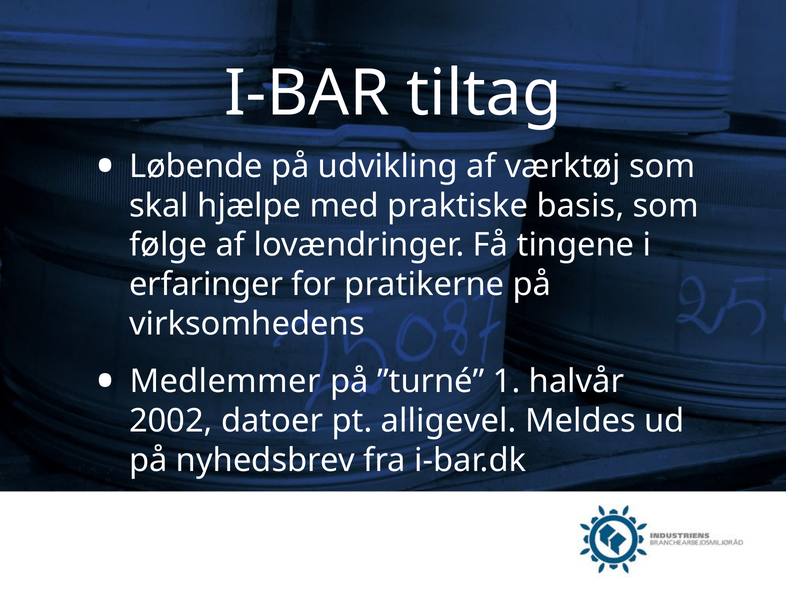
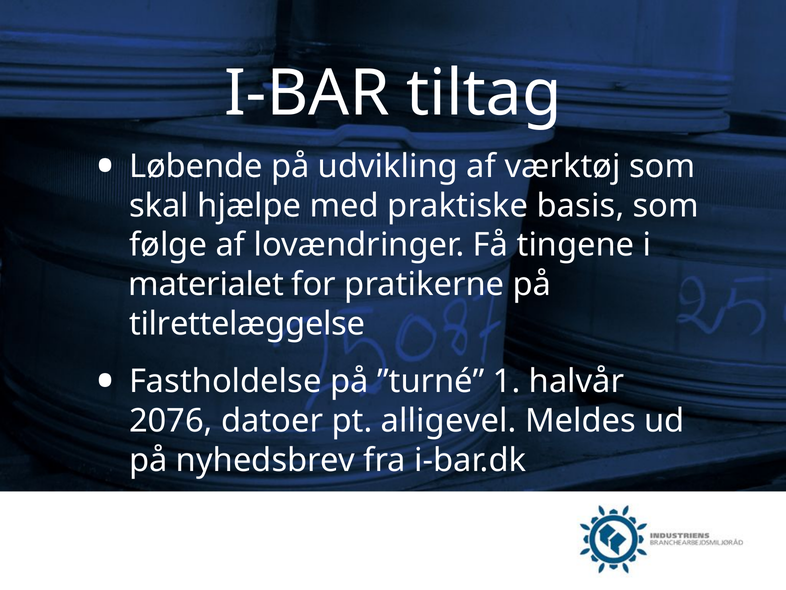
erfaringer: erfaringer -> materialet (206, 284)
virksomhedens: virksomhedens -> tilrettelæggelse (247, 323)
Medlemmer: Medlemmer -> Fastholdelse (225, 381)
2002: 2002 -> 2076 (171, 421)
